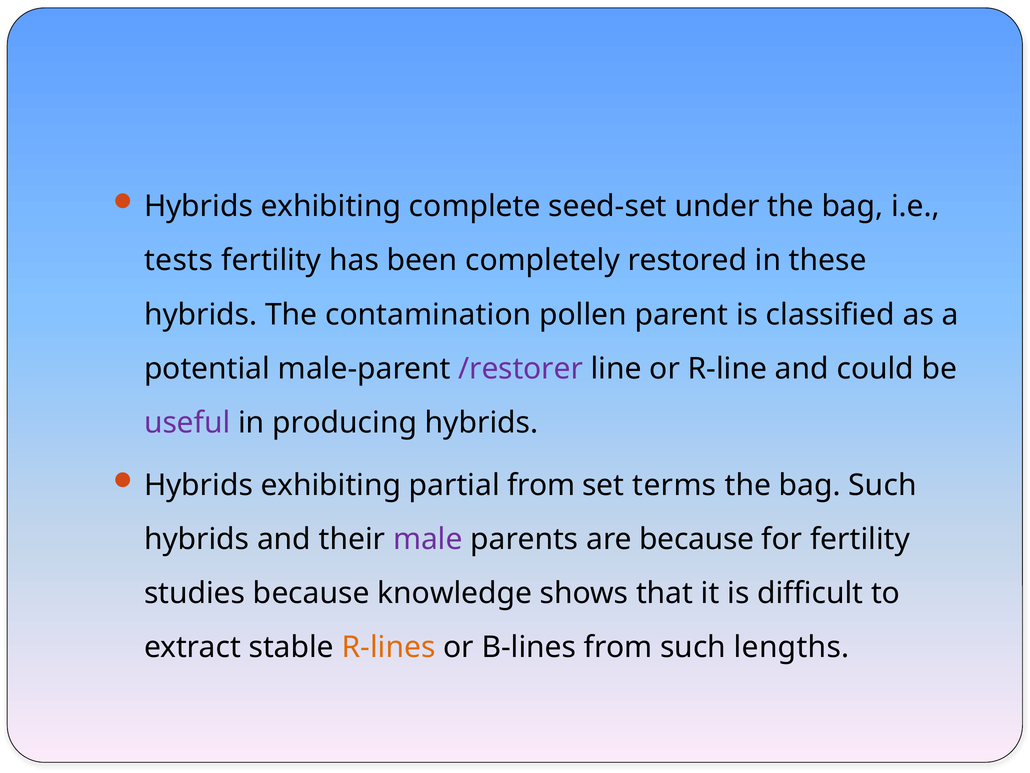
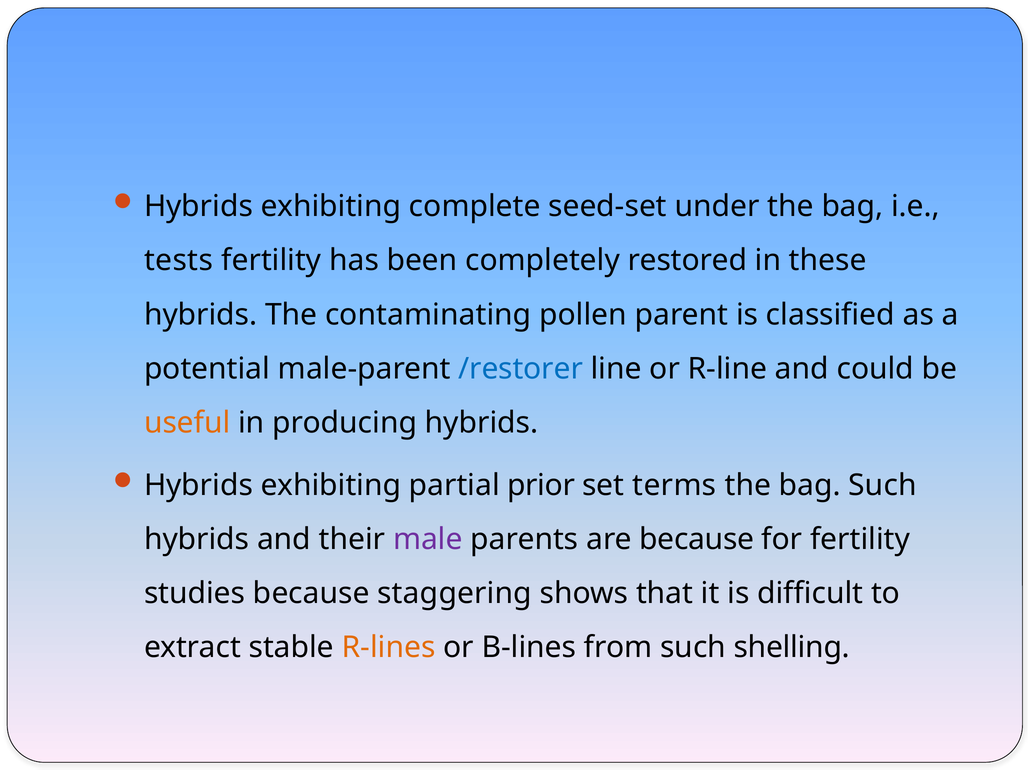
contamination: contamination -> contaminating (428, 314)
/restorer colour: purple -> blue (521, 368)
useful colour: purple -> orange (187, 423)
partial from: from -> prior (541, 485)
knowledge: knowledge -> staggering (455, 593)
lengths: lengths -> shelling (792, 647)
